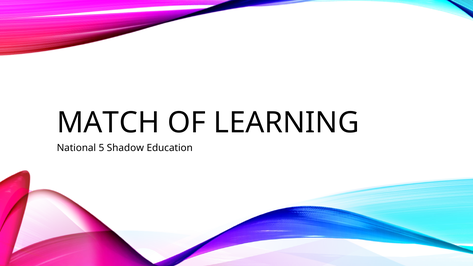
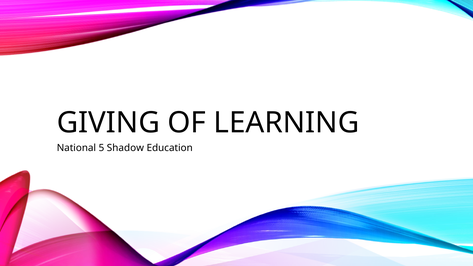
MATCH: MATCH -> GIVING (108, 123)
